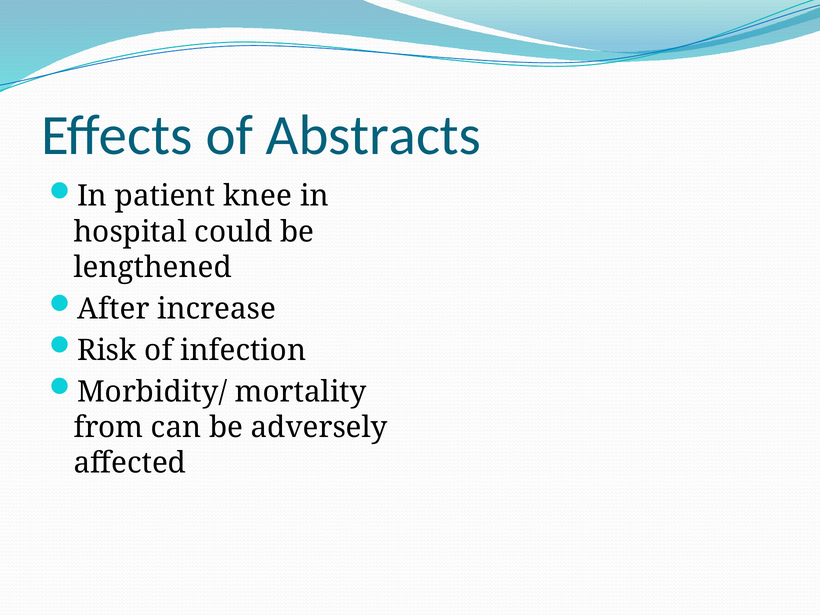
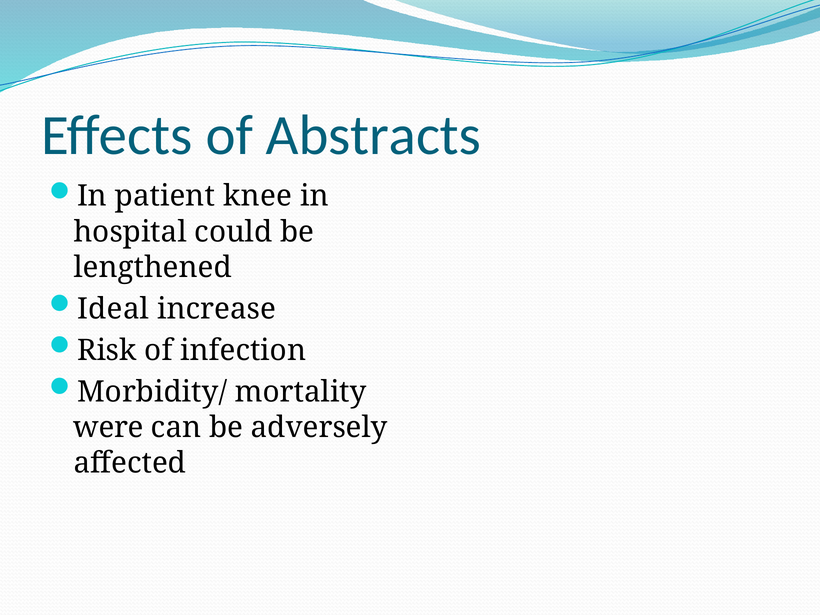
After: After -> Ideal (113, 309)
from: from -> were (109, 428)
